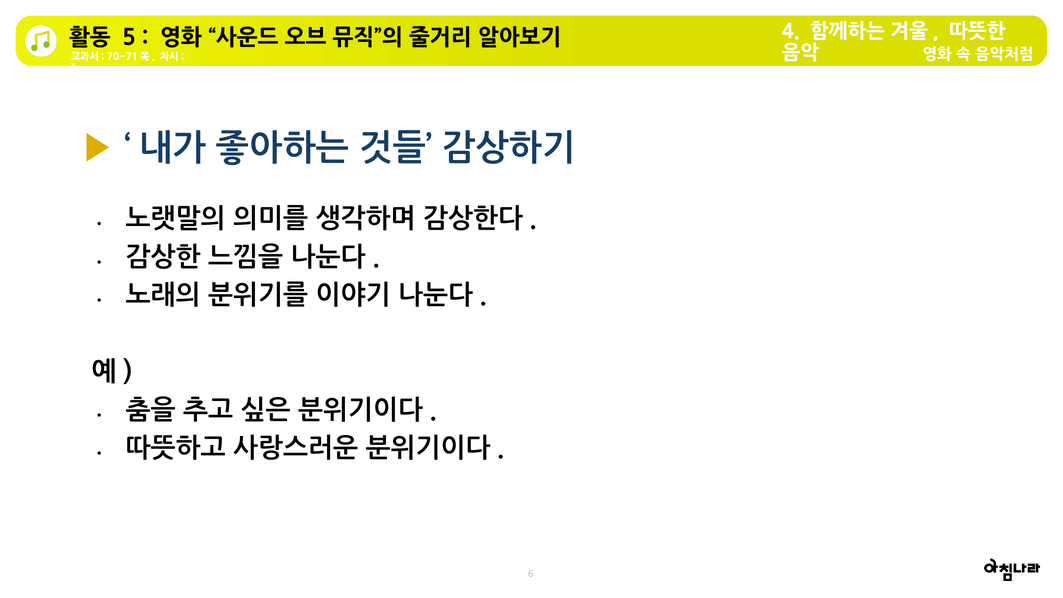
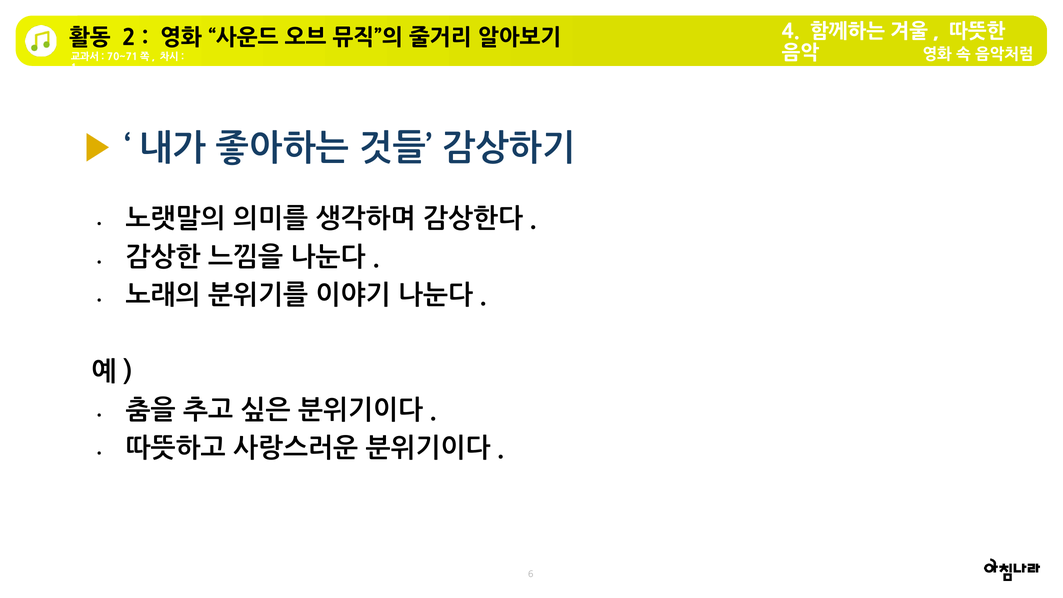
5: 5 -> 2 (129, 38)
